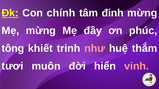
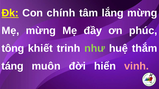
đinh: đinh -> lắng (113, 13)
như colour: pink -> light green (95, 49)
tươi: tươi -> táng (13, 66)
